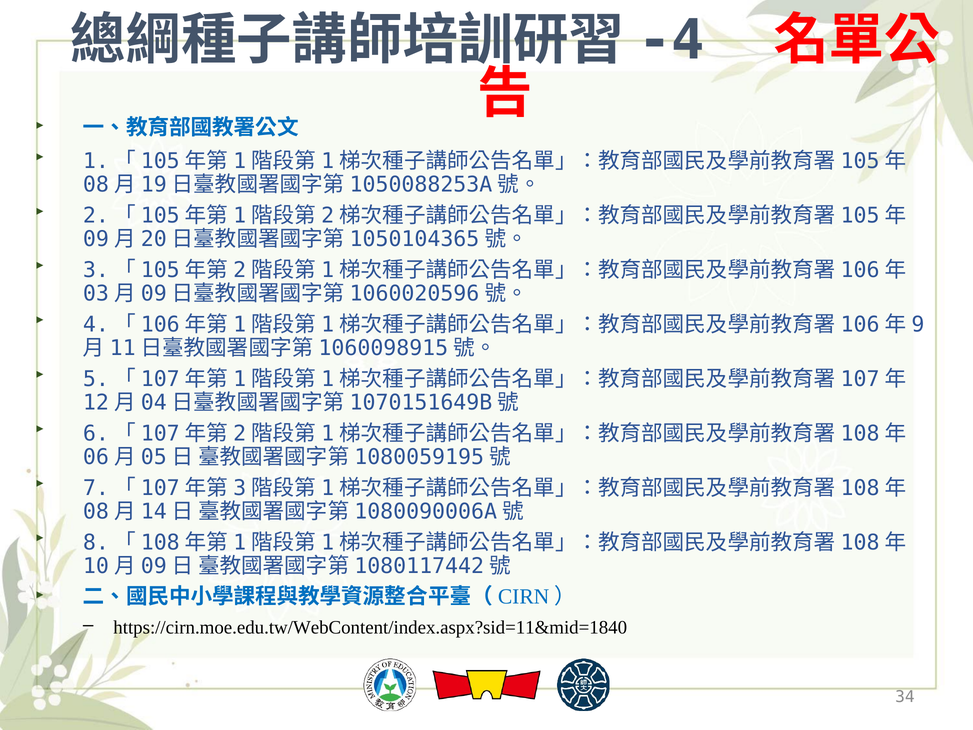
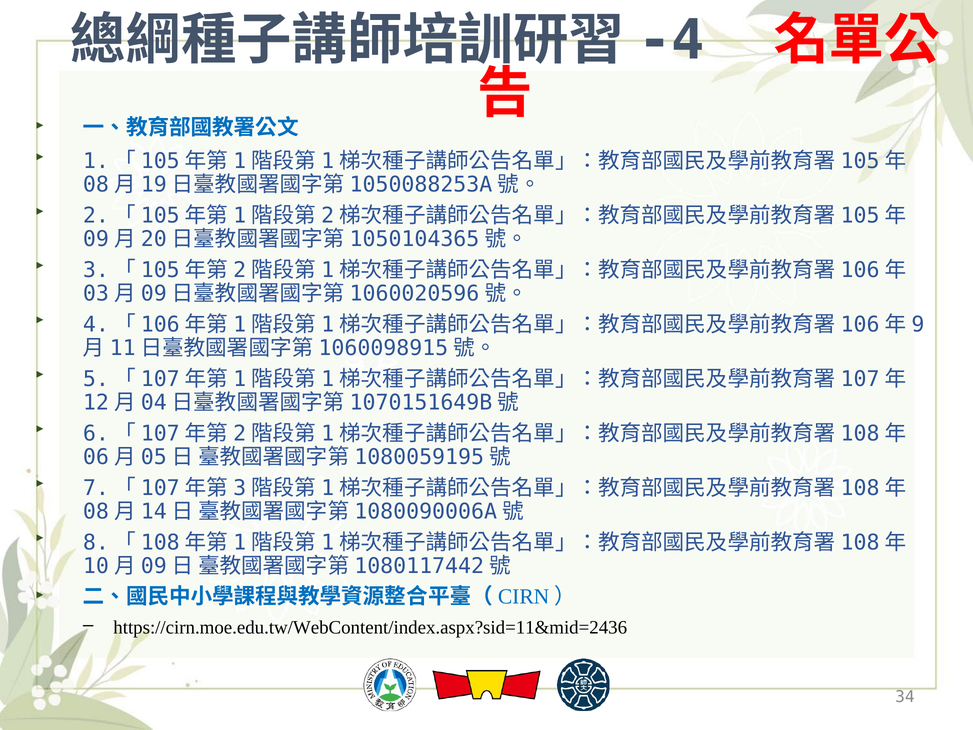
https://cirn.moe.edu.tw/WebContent/index.aspx?sid=11&mid=1840: https://cirn.moe.edu.tw/WebContent/index.aspx?sid=11&mid=1840 -> https://cirn.moe.edu.tw/WebContent/index.aspx?sid=11&mid=2436 (370, 627)
